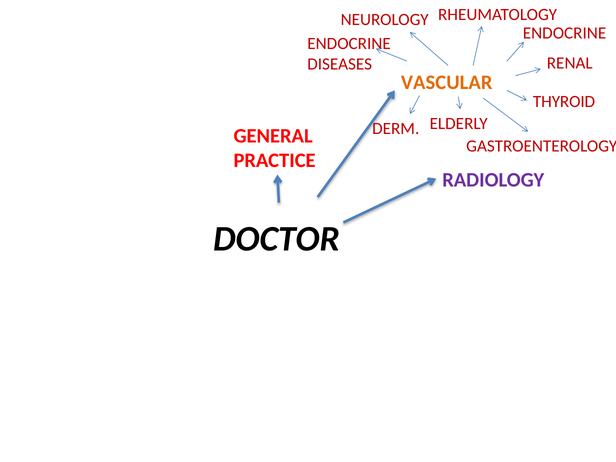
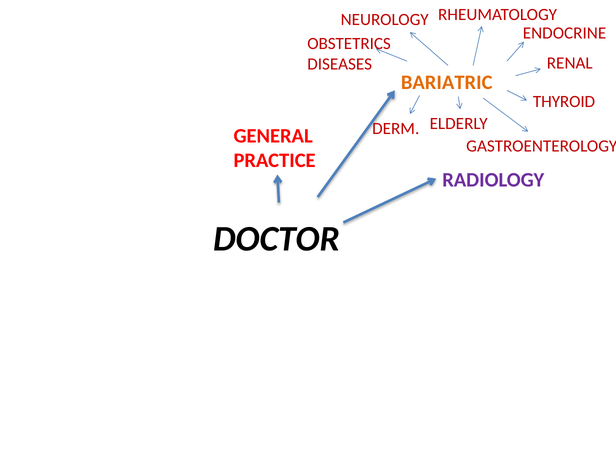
ENDOCRINE: ENDOCRINE -> OBSTETRICS (349, 44)
VASCULAR: VASCULAR -> BARIATRIC (447, 82)
